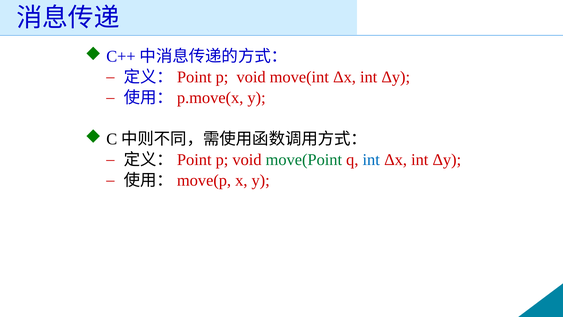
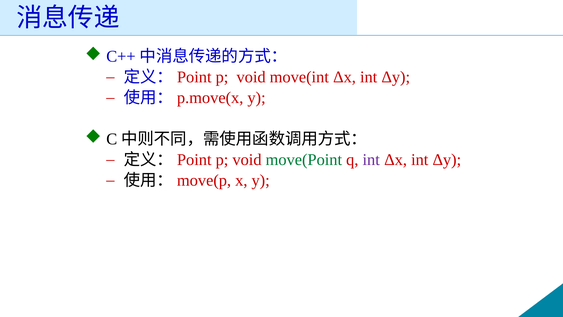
int colour: blue -> purple (371, 160)
